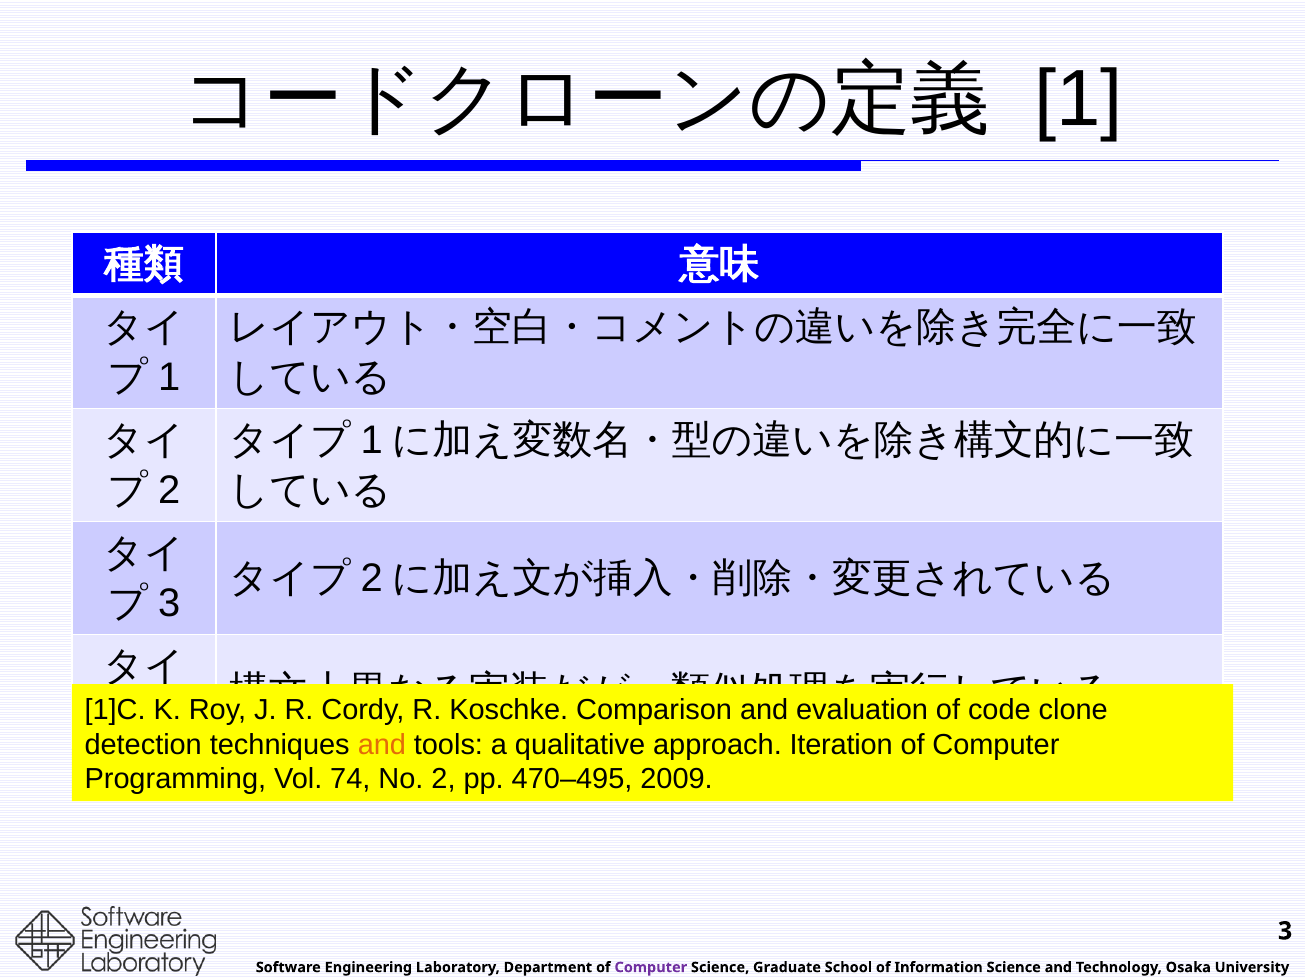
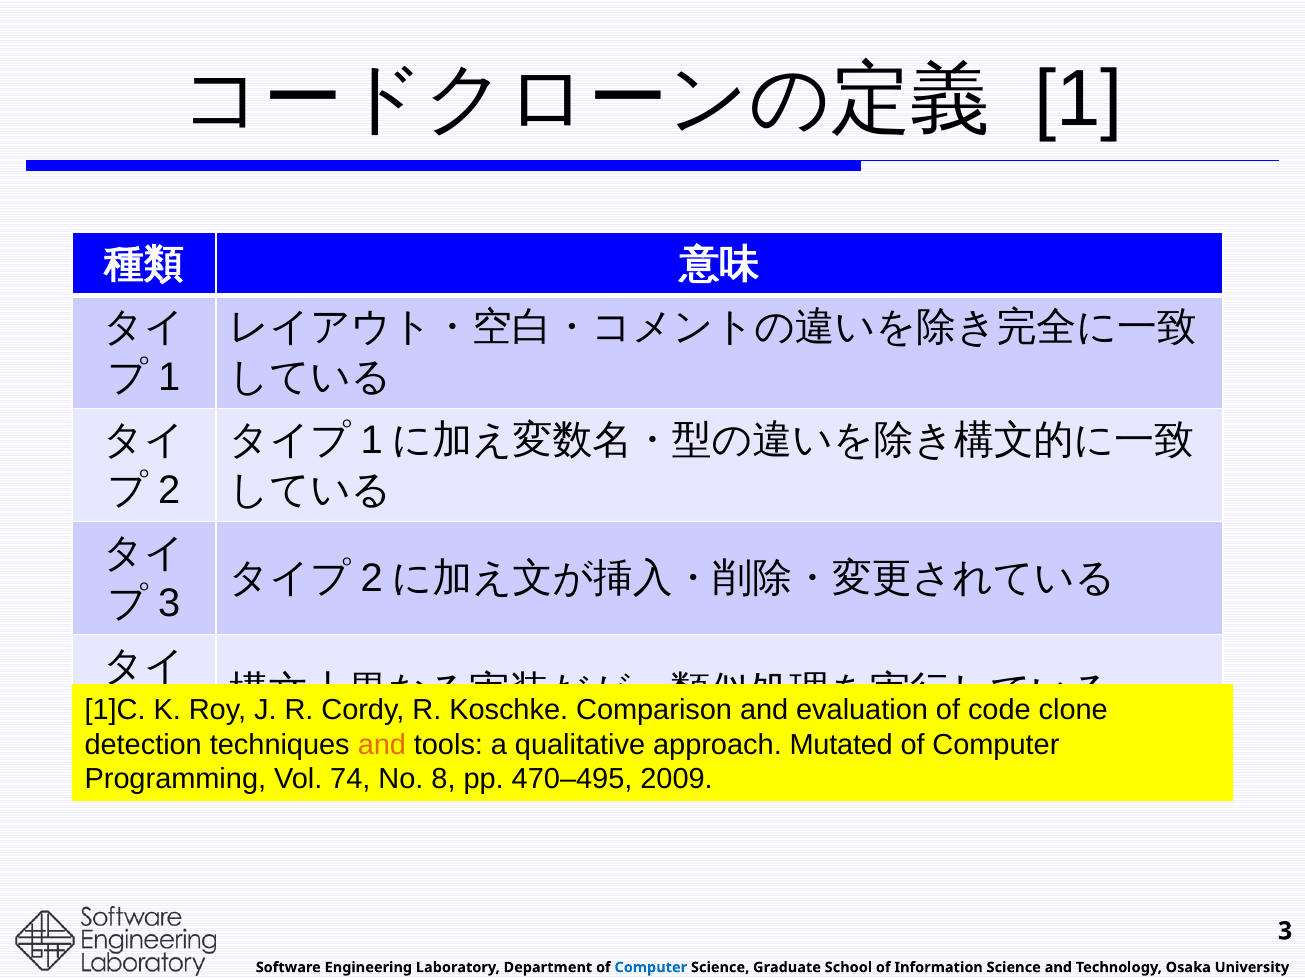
Iteration: Iteration -> Mutated (841, 745)
2: 2 -> 8 (443, 780)
Computer colour: purple -> blue (651, 968)
